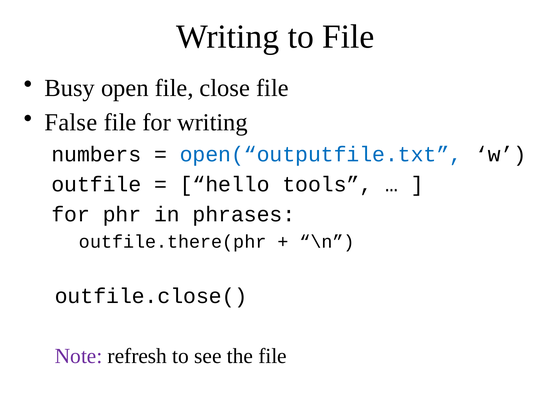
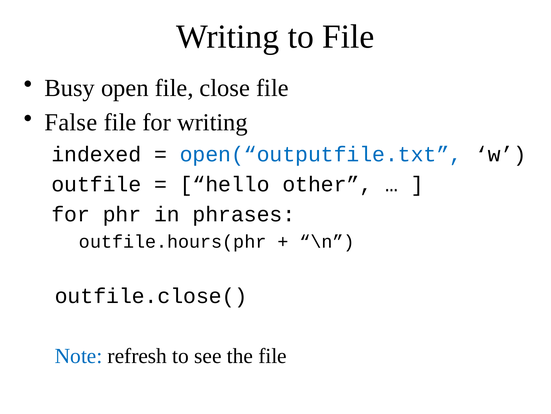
numbers: numbers -> indexed (96, 154)
tools: tools -> other (327, 184)
outfile.there(phr: outfile.there(phr -> outfile.hours(phr (173, 241)
Note colour: purple -> blue (79, 356)
